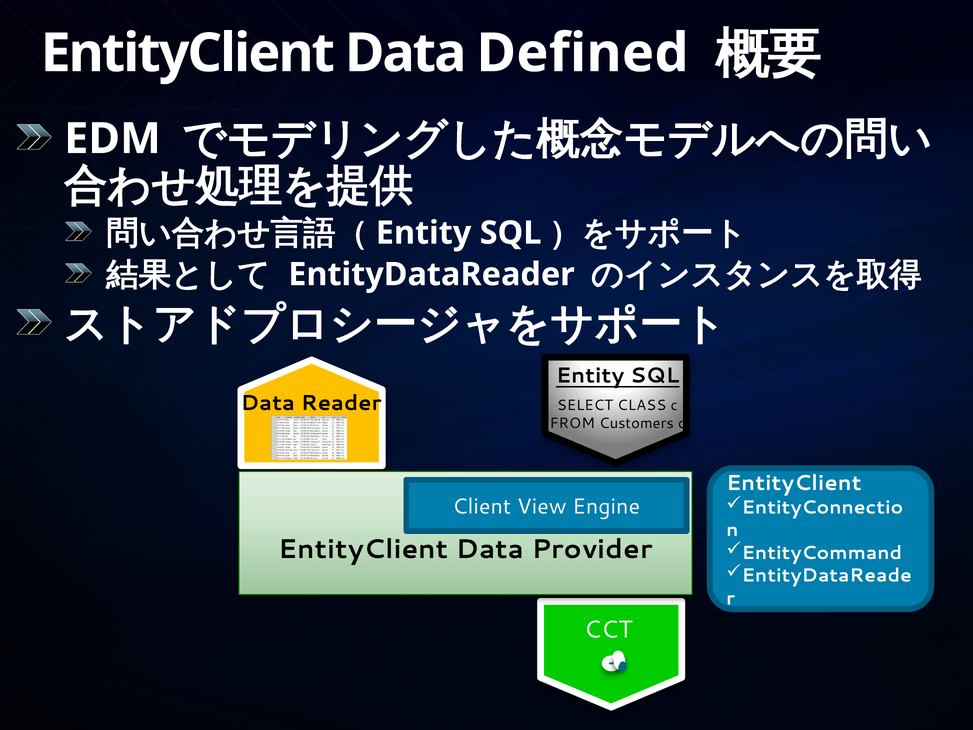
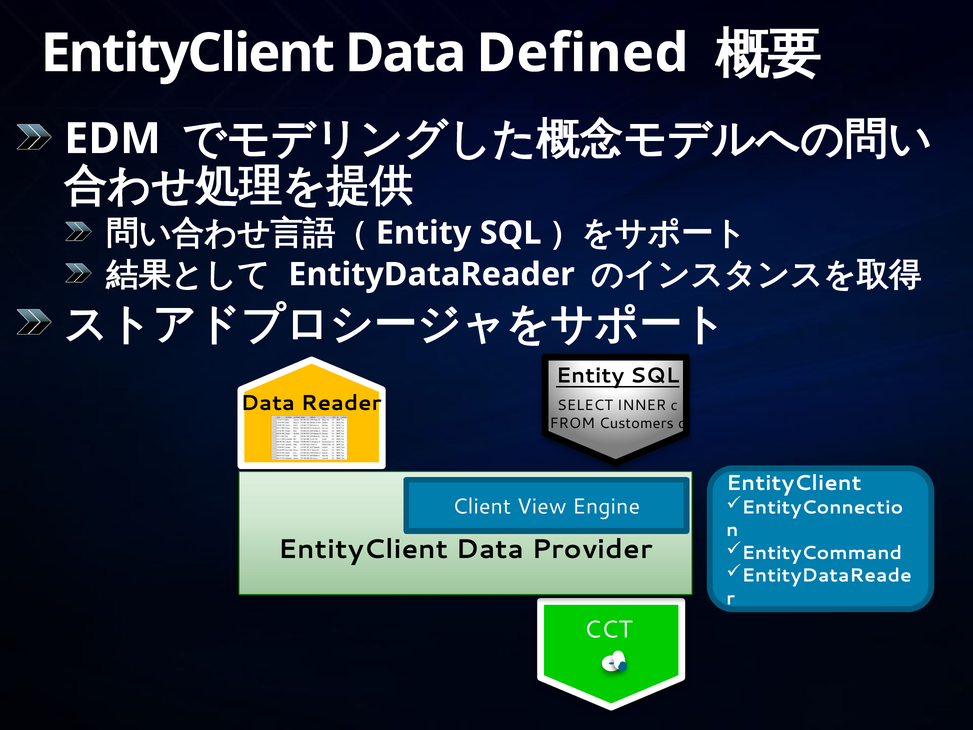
CLASS: CLASS -> INNER (642, 405)
